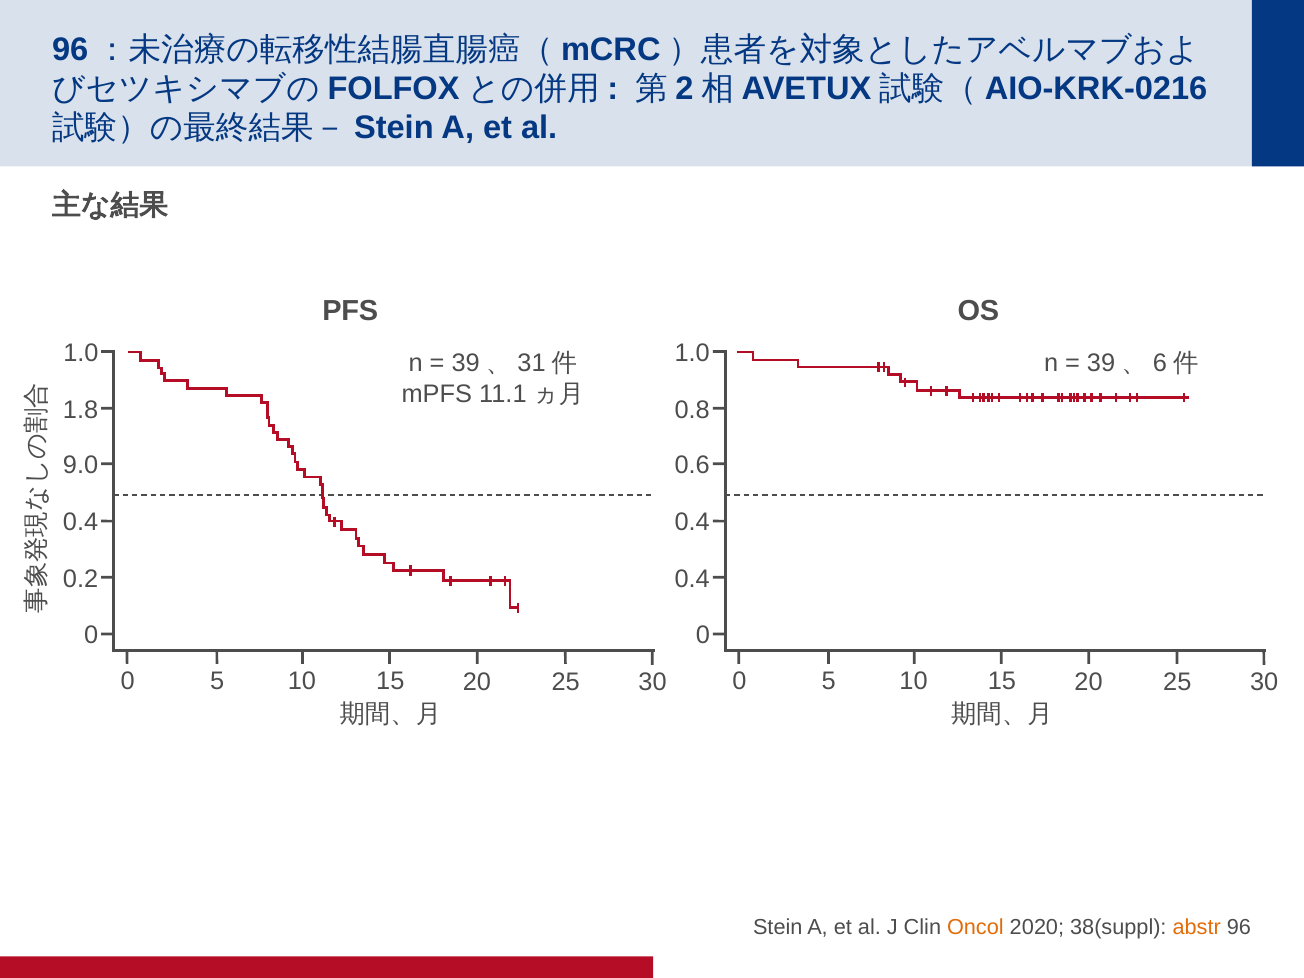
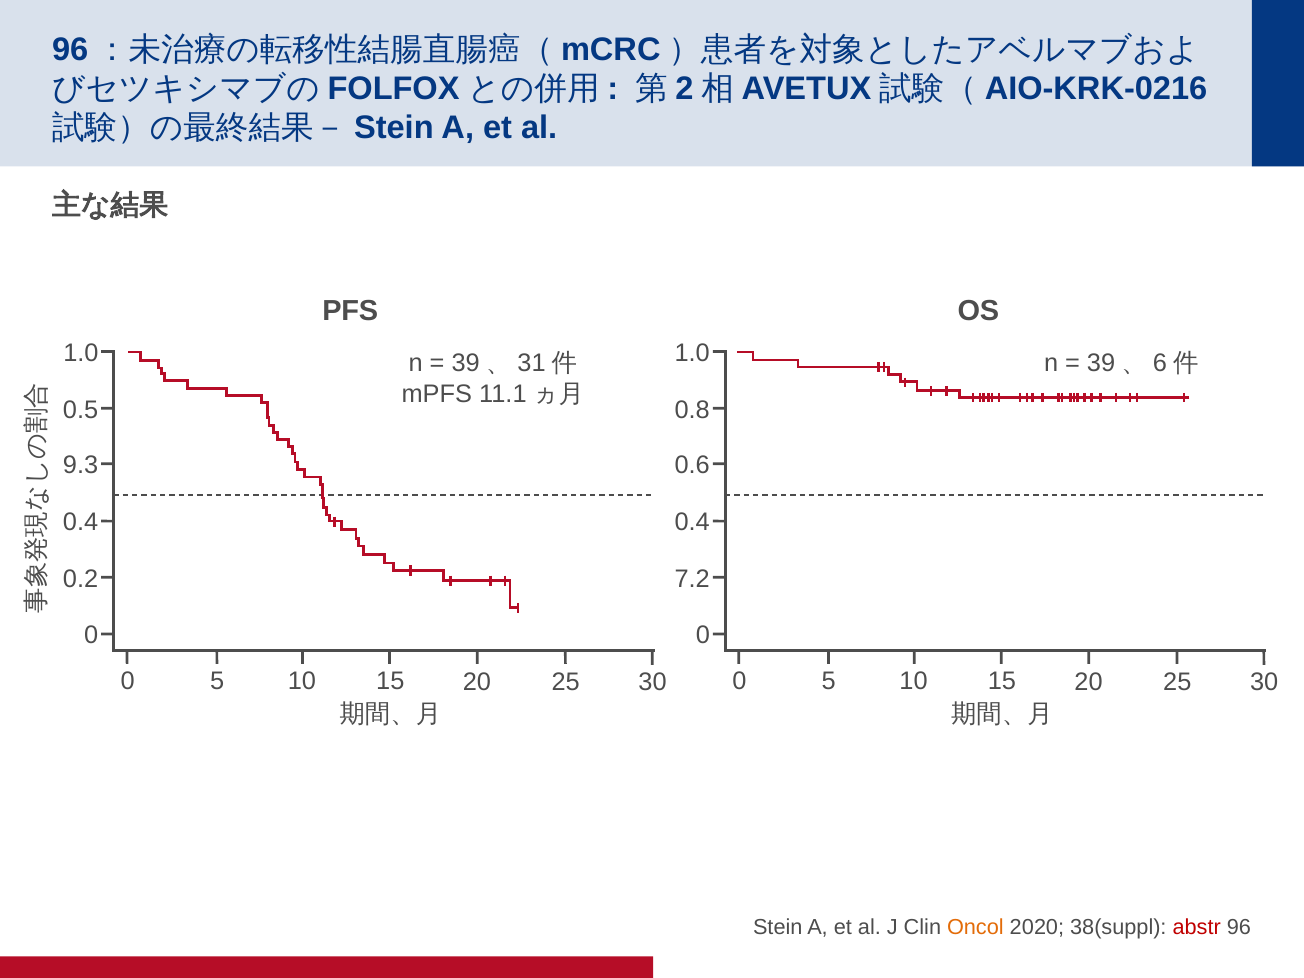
1.8: 1.8 -> 0.5 (81, 410)
9.0: 9.0 -> 9.3 (81, 465)
0.4: 0.4 -> 7.2 (692, 579)
abstr colour: orange -> red (1197, 927)
